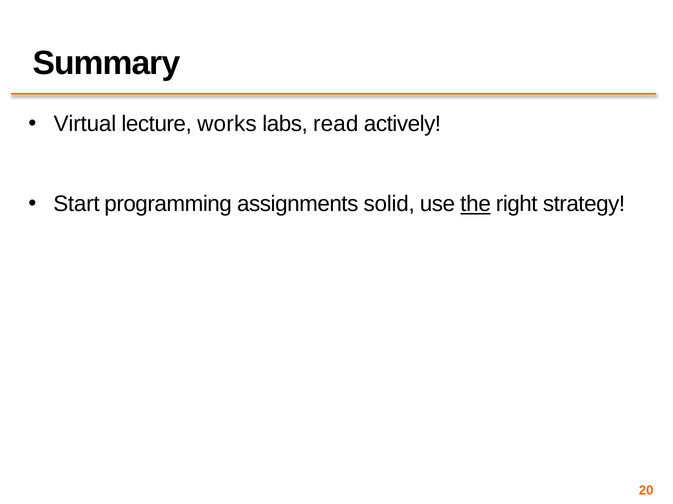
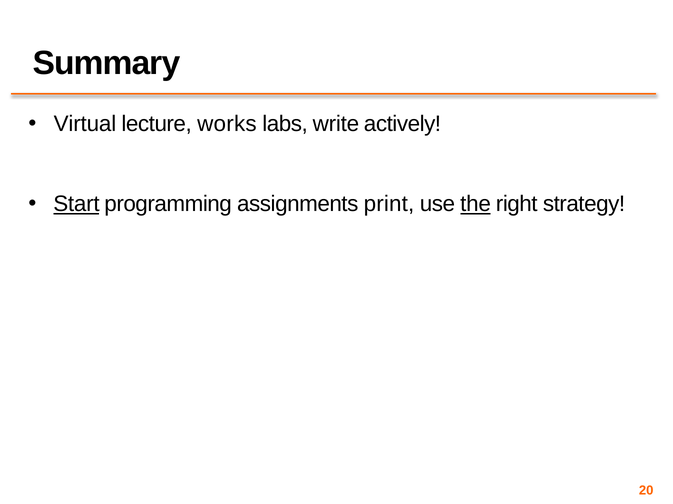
read: read -> write (336, 124)
Start underline: none -> present (76, 204)
solid: solid -> print (389, 204)
